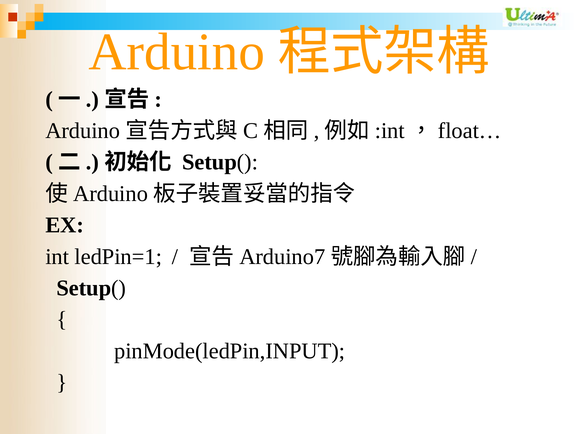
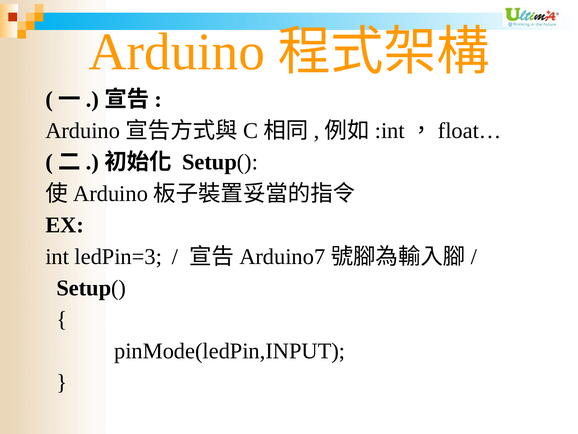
ledPin=1: ledPin=1 -> ledPin=3 (118, 256)
